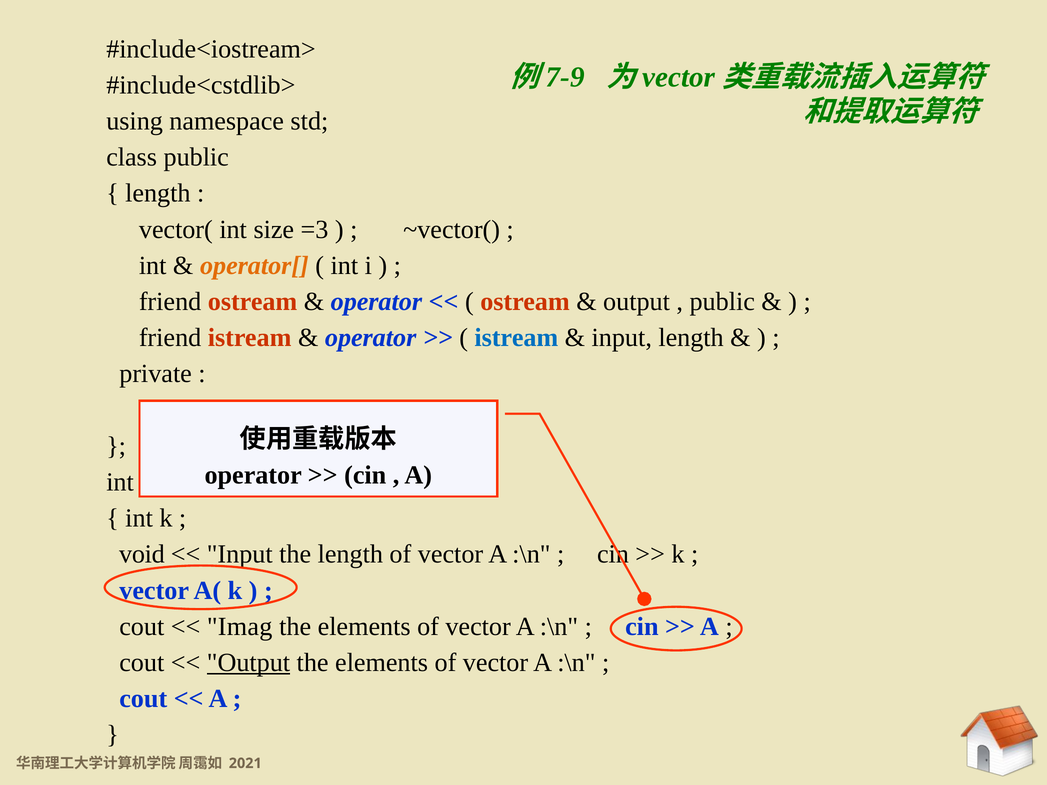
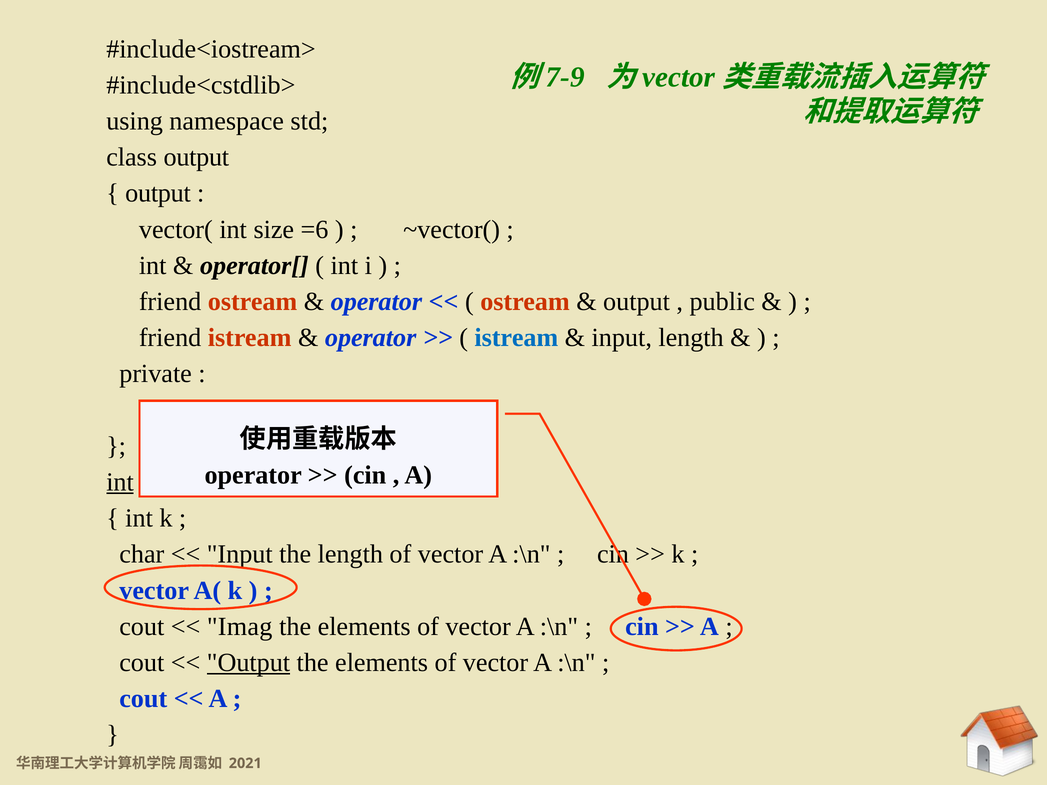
class public: public -> output (196, 157)
length: length -> output (158, 193)
=3: =3 -> =6 (314, 230)
operator[ colour: orange -> black (254, 266)
int underline: none -> present (120, 482)
void: void -> char (142, 555)
